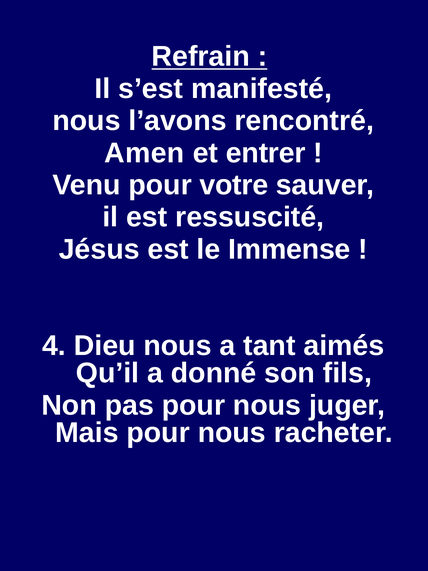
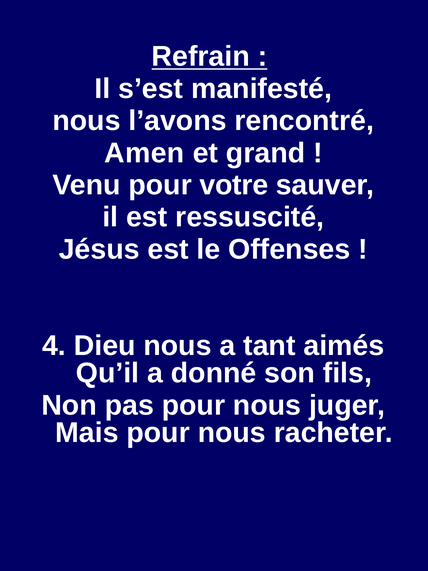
entrer: entrer -> grand (266, 153)
Immense: Immense -> Offenses (289, 249)
